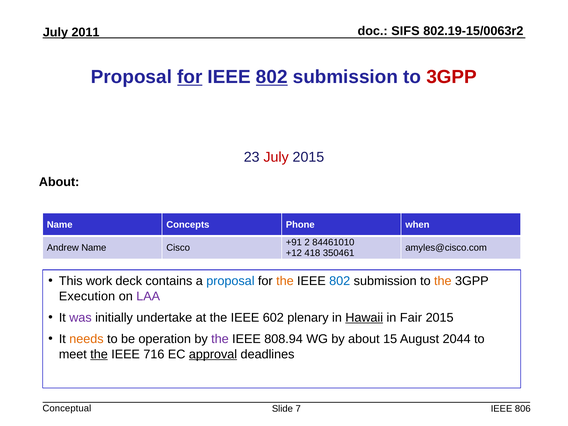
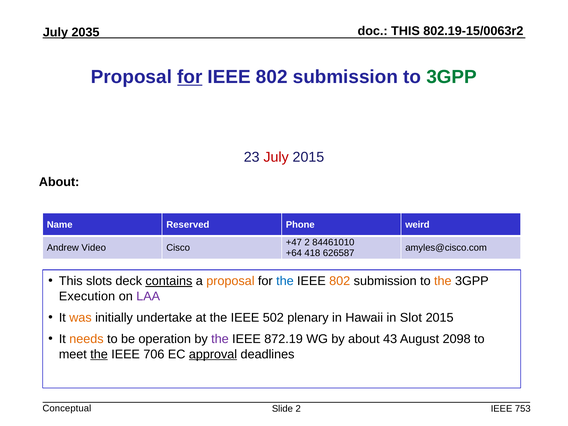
SIFS: SIFS -> THIS (405, 31)
2011: 2011 -> 2035 (85, 32)
802 underline: present -> none (272, 77)
3GPP colour: red -> green (452, 77)
Concepts: Concepts -> Reserved (188, 225)
when: when -> weird (417, 225)
+91: +91 -> +47 (294, 242)
Andrew Name: Name -> Video (94, 248)
+12: +12 -> +64 (294, 253)
350461: 350461 -> 626587 (339, 253)
work: work -> slots (99, 281)
contains underline: none -> present (169, 281)
proposal colour: blue -> orange (230, 281)
the colour: orange -> blue (285, 281)
802 colour: blue -> orange (340, 281)
was colour: purple -> orange (80, 318)
602: 602 -> 502 (273, 318)
Hawaii underline: present -> none (364, 318)
Fair: Fair -> Slot (411, 318)
808.94: 808.94 -> 872.19 (284, 339)
15: 15 -> 43 (390, 339)
2044: 2044 -> 2098 (457, 339)
716: 716 -> 706 (154, 354)
Slide 7: 7 -> 2 (298, 409)
806: 806 -> 753 (523, 409)
